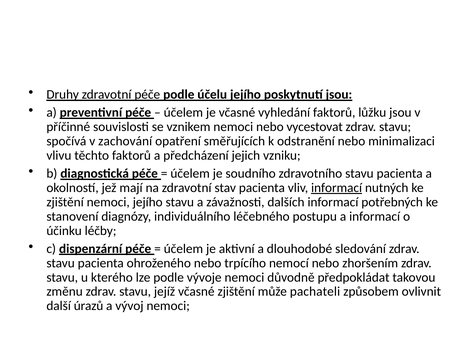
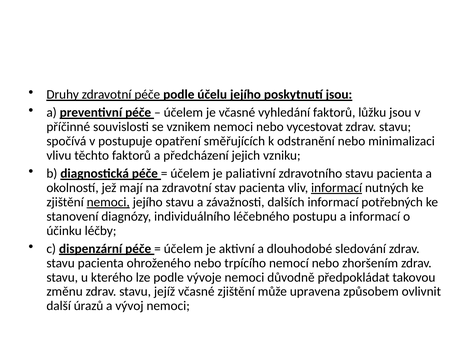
zachování: zachování -> postupuje (125, 141)
soudního: soudního -> paliativní (251, 174)
nemoci underline: none -> present (108, 202)
pachateli: pachateli -> upravena (315, 292)
